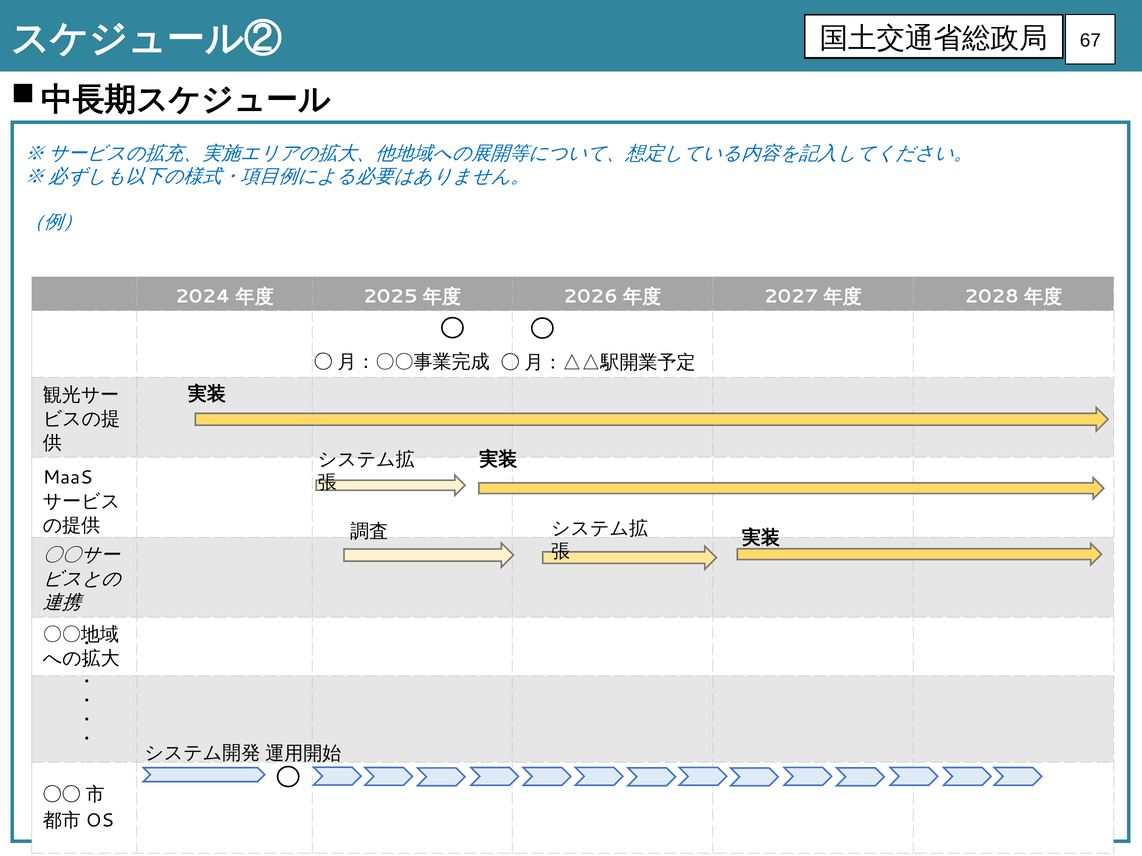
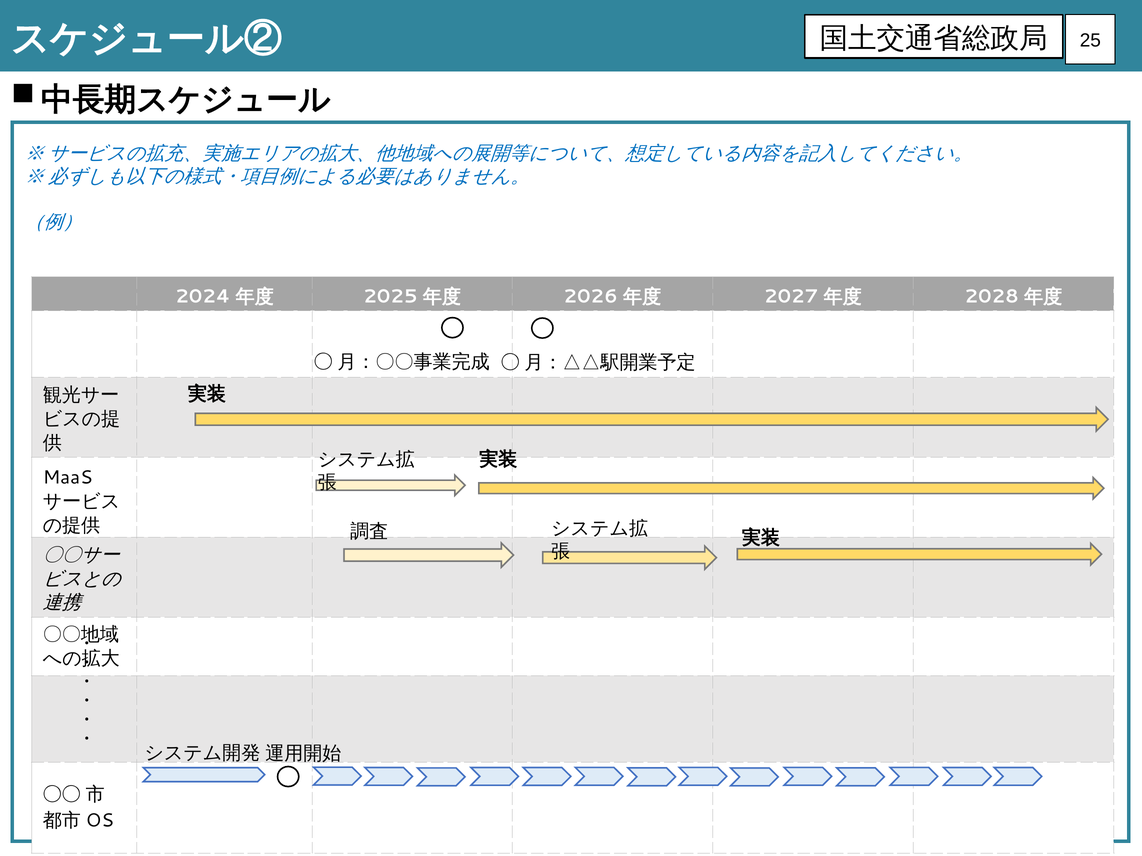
67: 67 -> 25 (1090, 41)
